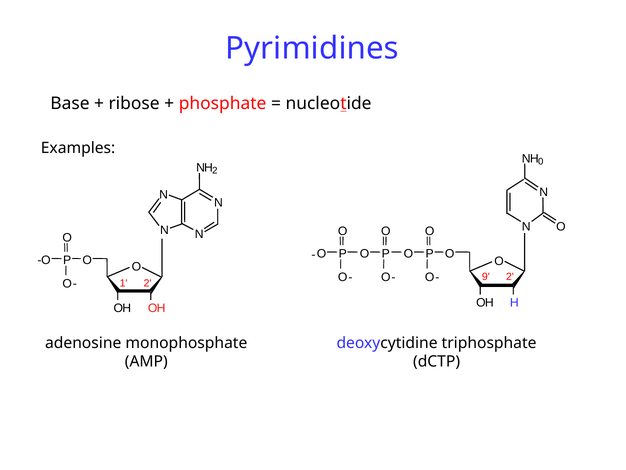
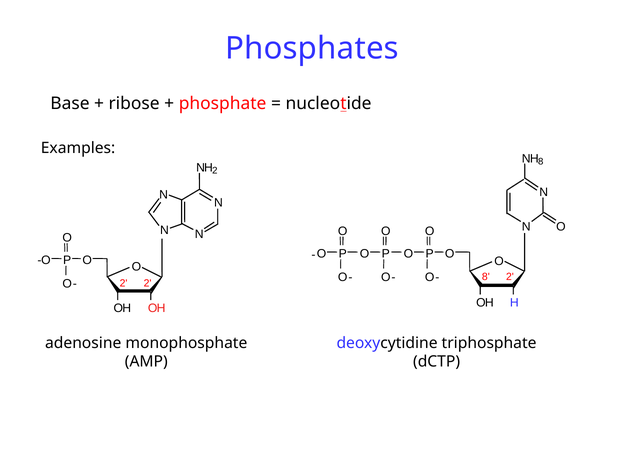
Pyrimidines: Pyrimidines -> Phosphates (312, 48)
0: 0 -> 8 (541, 162)
9: 9 -> 8 (486, 277)
1: 1 -> 2 (124, 283)
